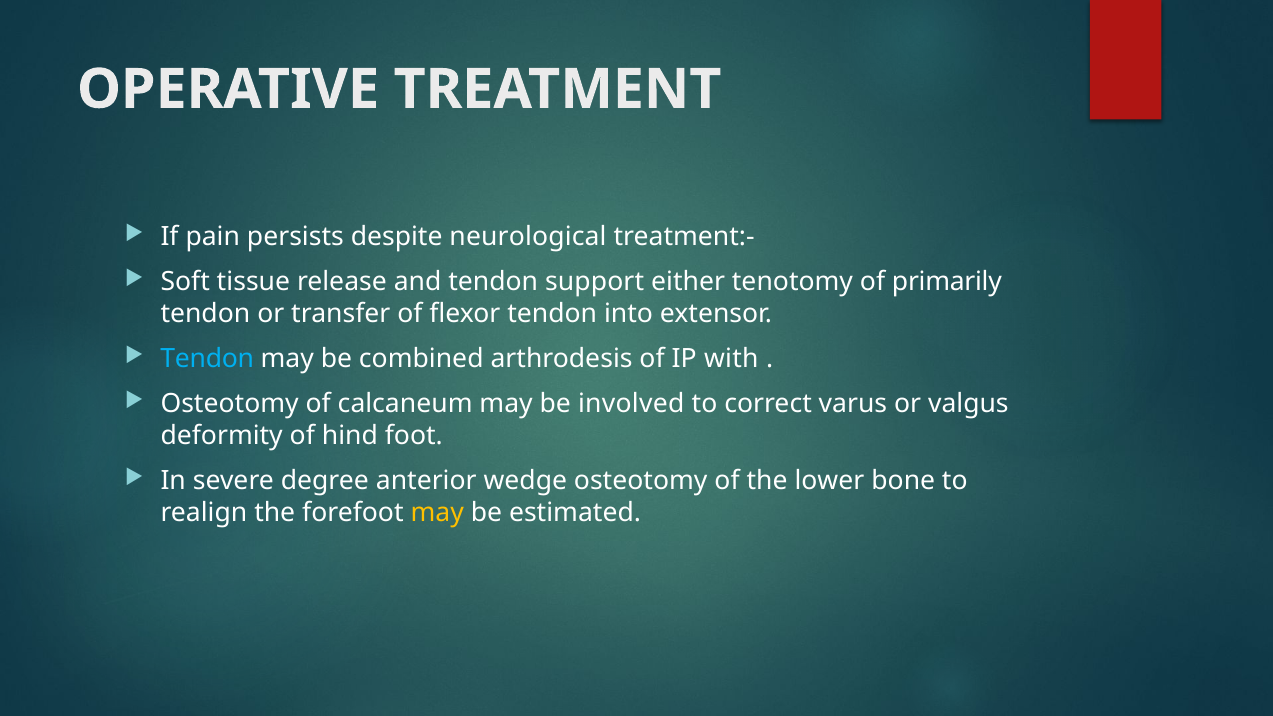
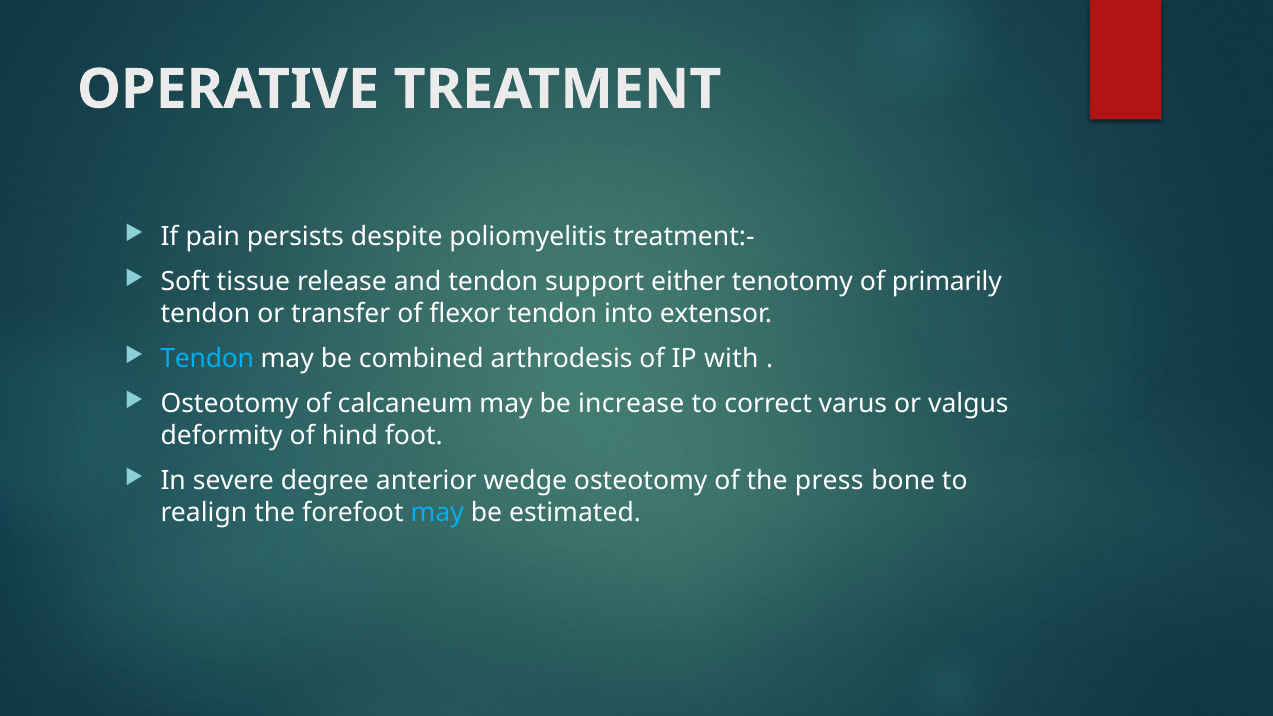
neurological: neurological -> poliomyelitis (528, 237)
involved: involved -> increase (631, 404)
lower: lower -> press (829, 481)
may colour: yellow -> light blue (437, 513)
